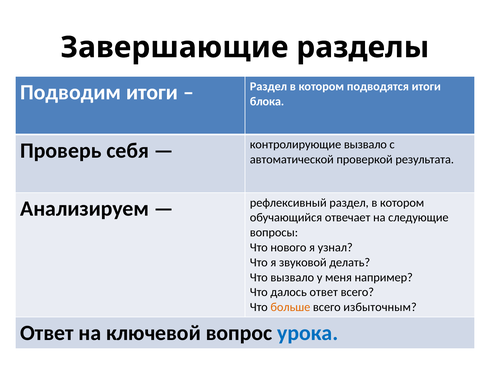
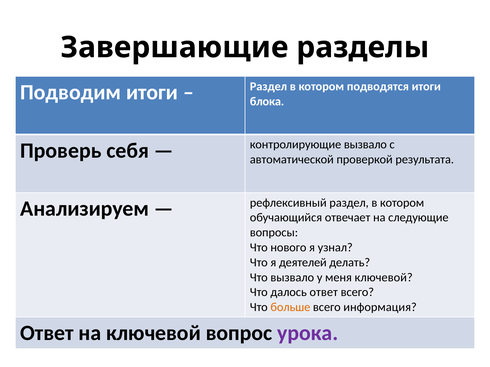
звуковой: звуковой -> деятелей (303, 263)
меня например: например -> ключевой (384, 278)
избыточным: избыточным -> информация (380, 308)
урока colour: blue -> purple (308, 333)
